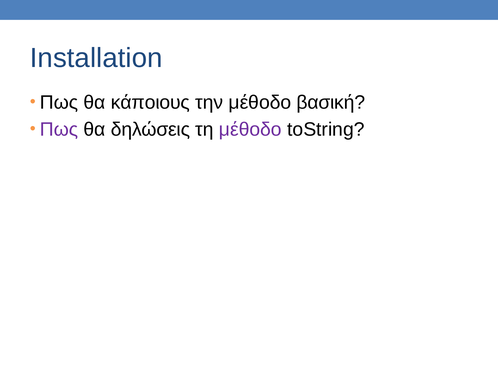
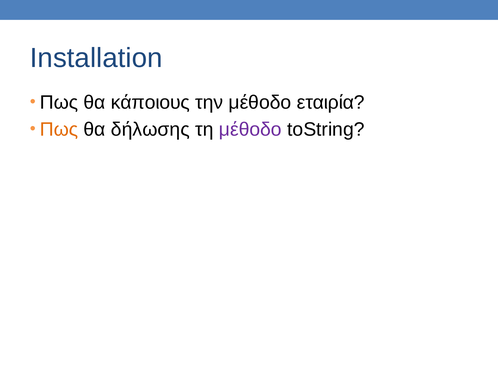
βασική: βασική -> εταιρία (331, 103)
Πως colour: purple -> orange (59, 130)
δηλώσεις: δηλώσεις -> δήλωσης (150, 130)
